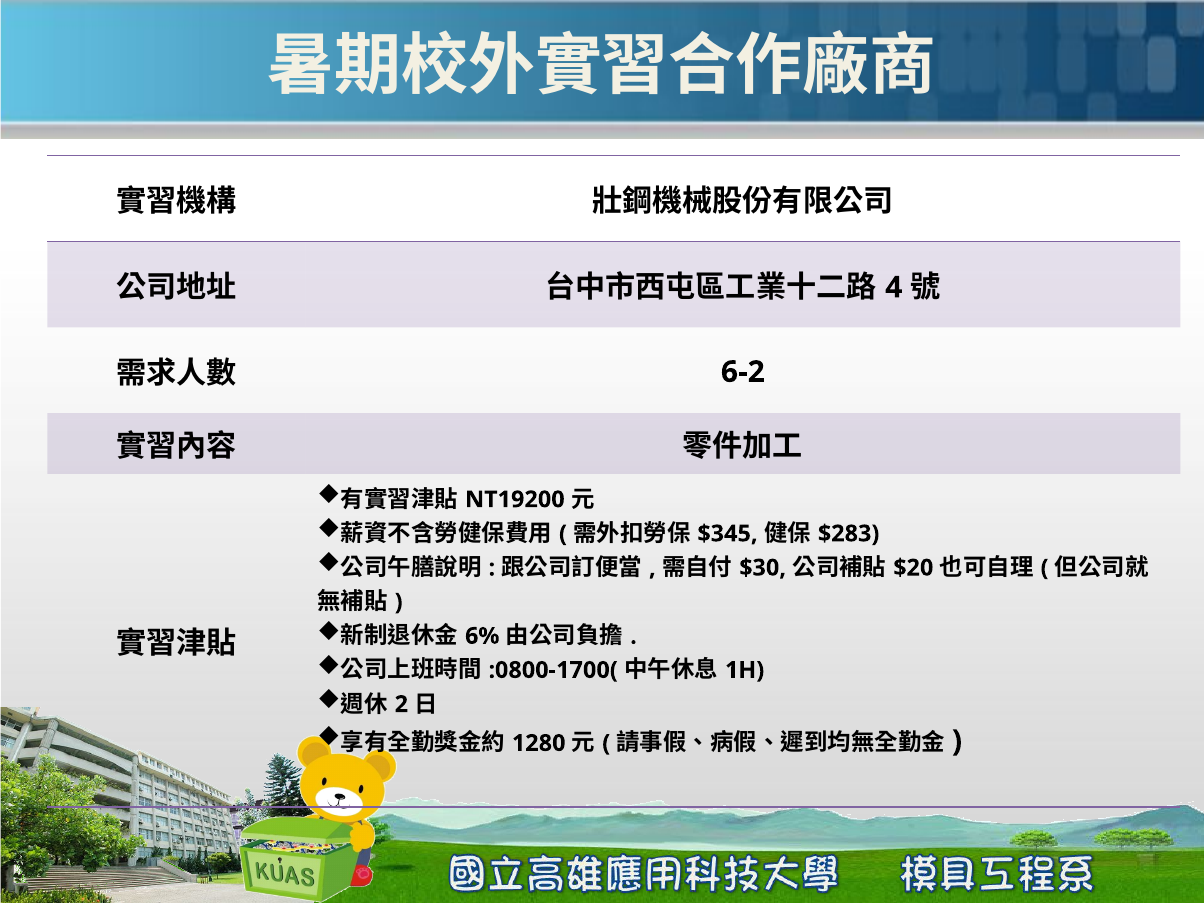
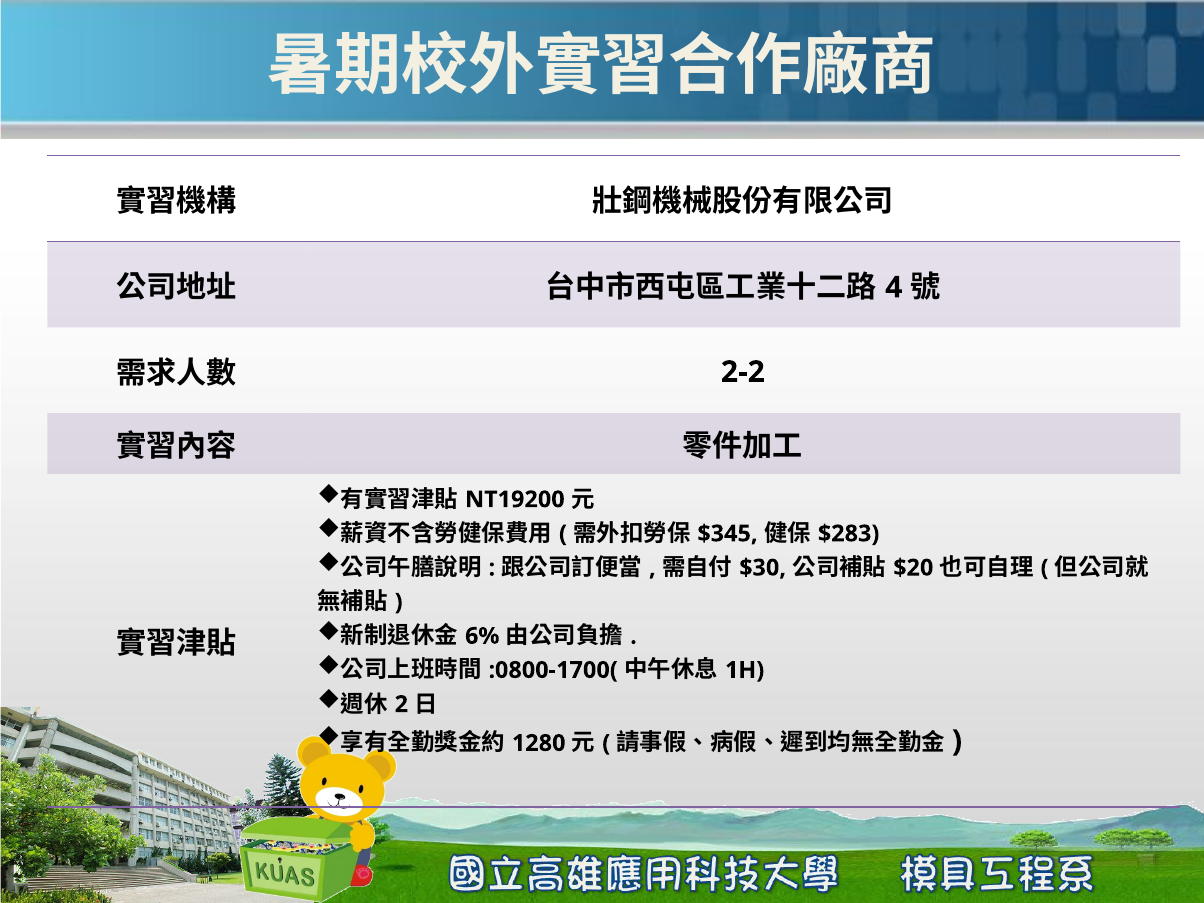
6-2: 6-2 -> 2-2 (743, 372)
